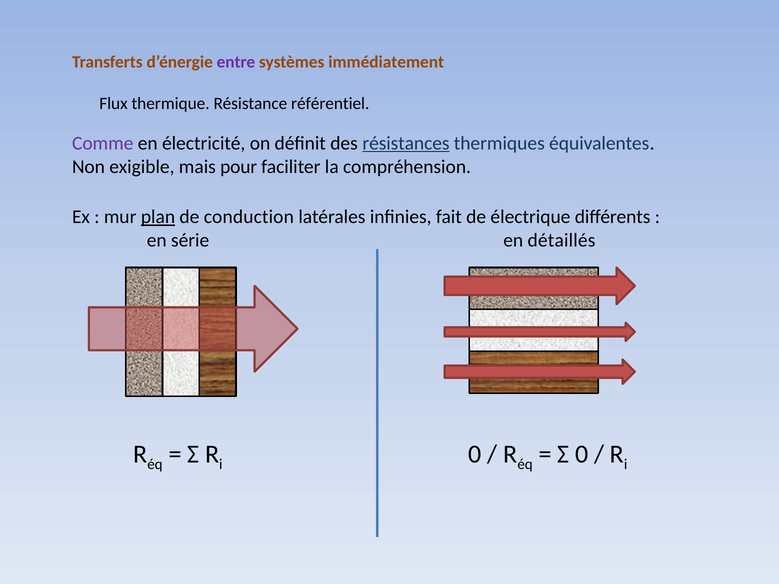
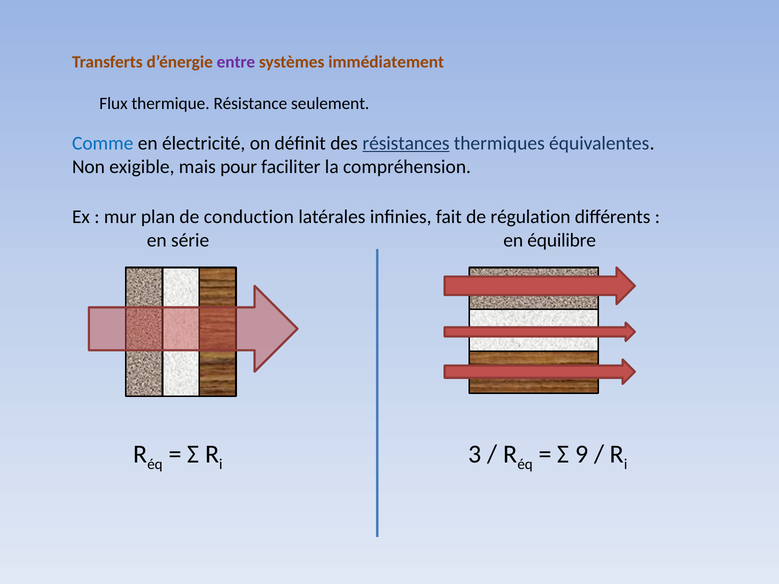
référentiel: référentiel -> seulement (330, 104)
Comme colour: purple -> blue (103, 143)
plan underline: present -> none (158, 217)
électrique: électrique -> régulation (531, 217)
détaillés: détaillés -> équilibre (562, 240)
0: 0 -> 3 (475, 454)
Σ 0: 0 -> 9 (582, 454)
